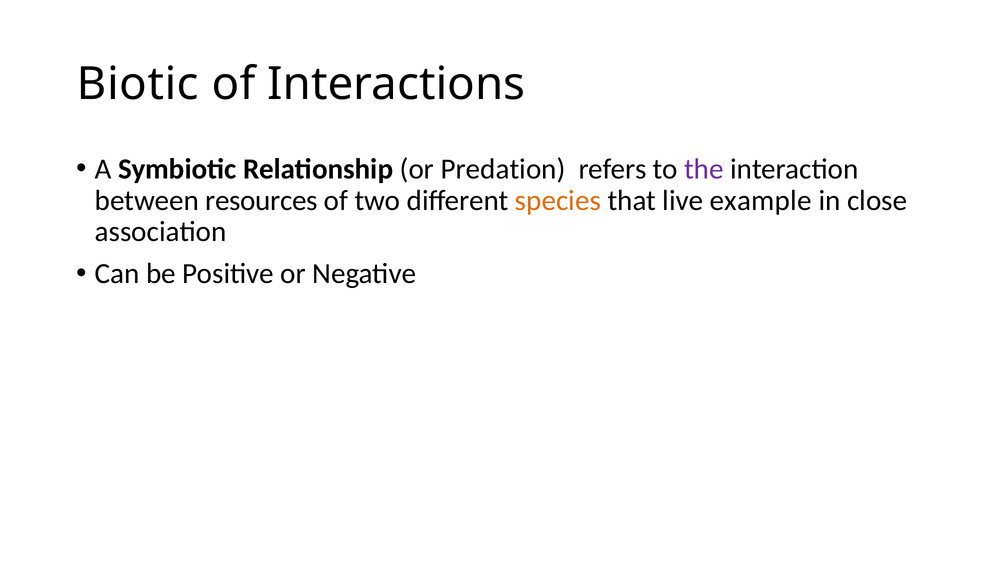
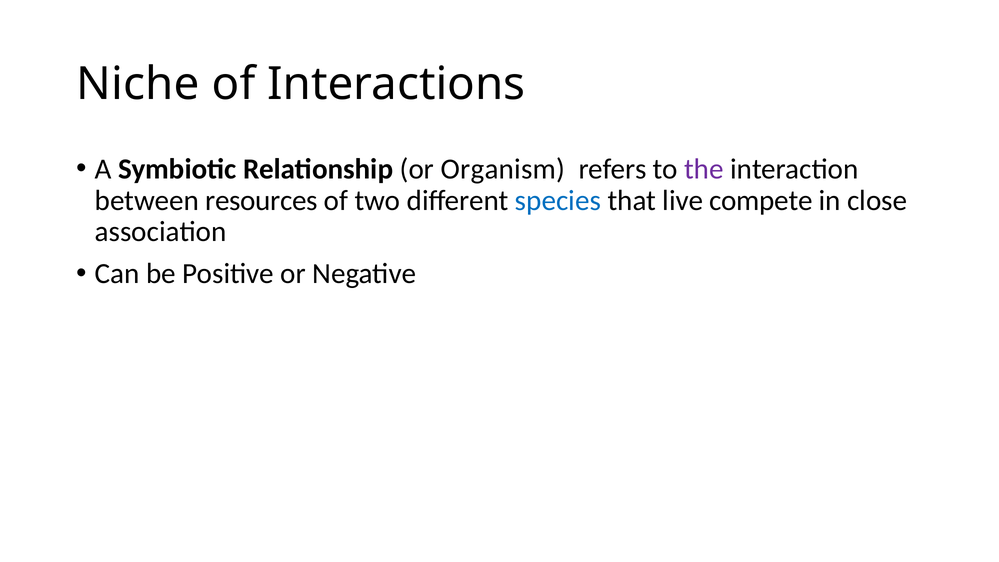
Biotic: Biotic -> Niche (138, 84)
Predation: Predation -> Organism (503, 169)
species colour: orange -> blue (558, 200)
example: example -> compete (761, 200)
